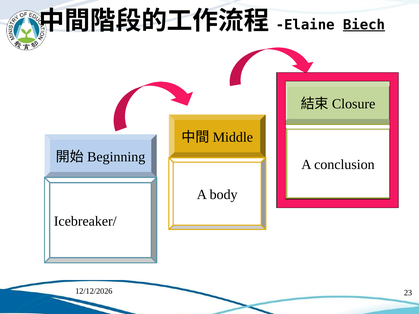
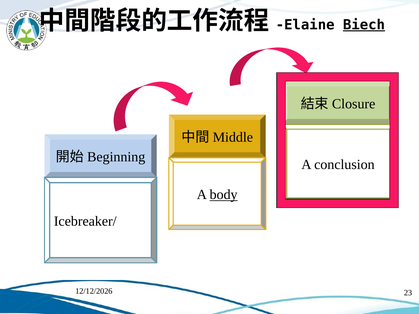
body underline: none -> present (224, 195)
